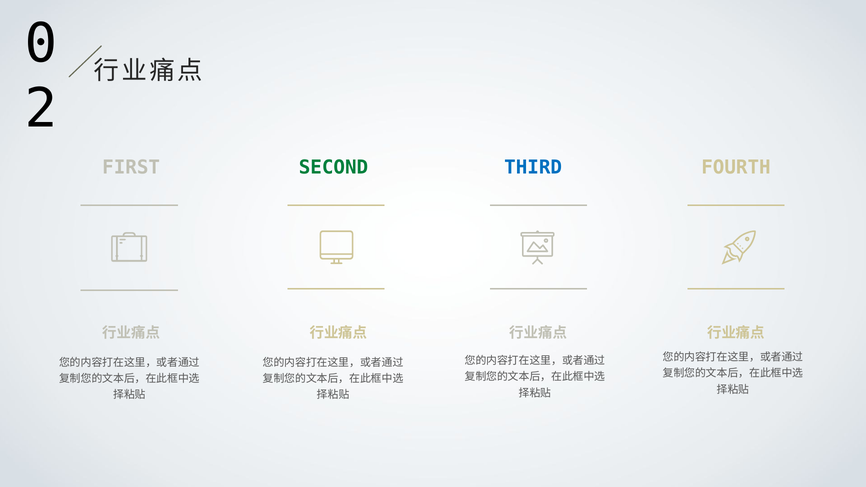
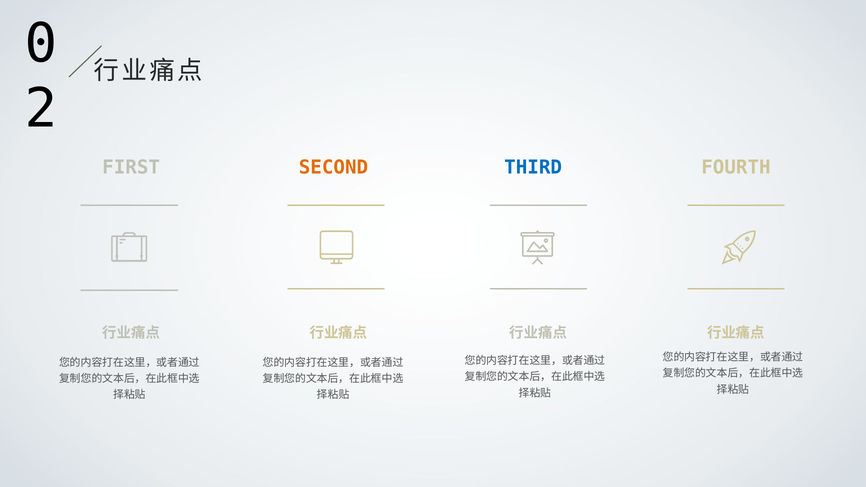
SECOND colour: green -> orange (333, 168)
